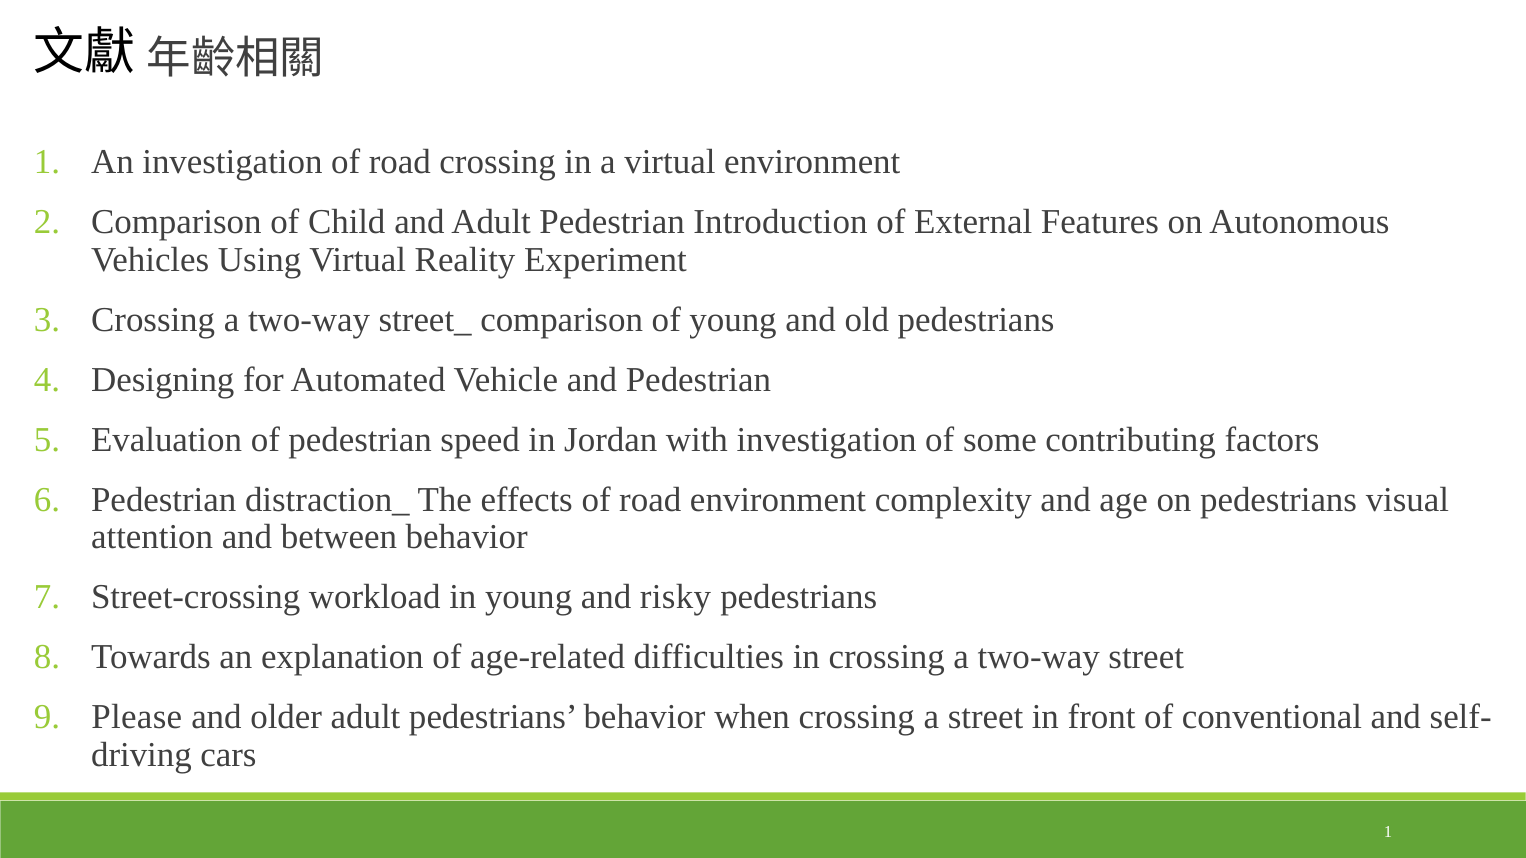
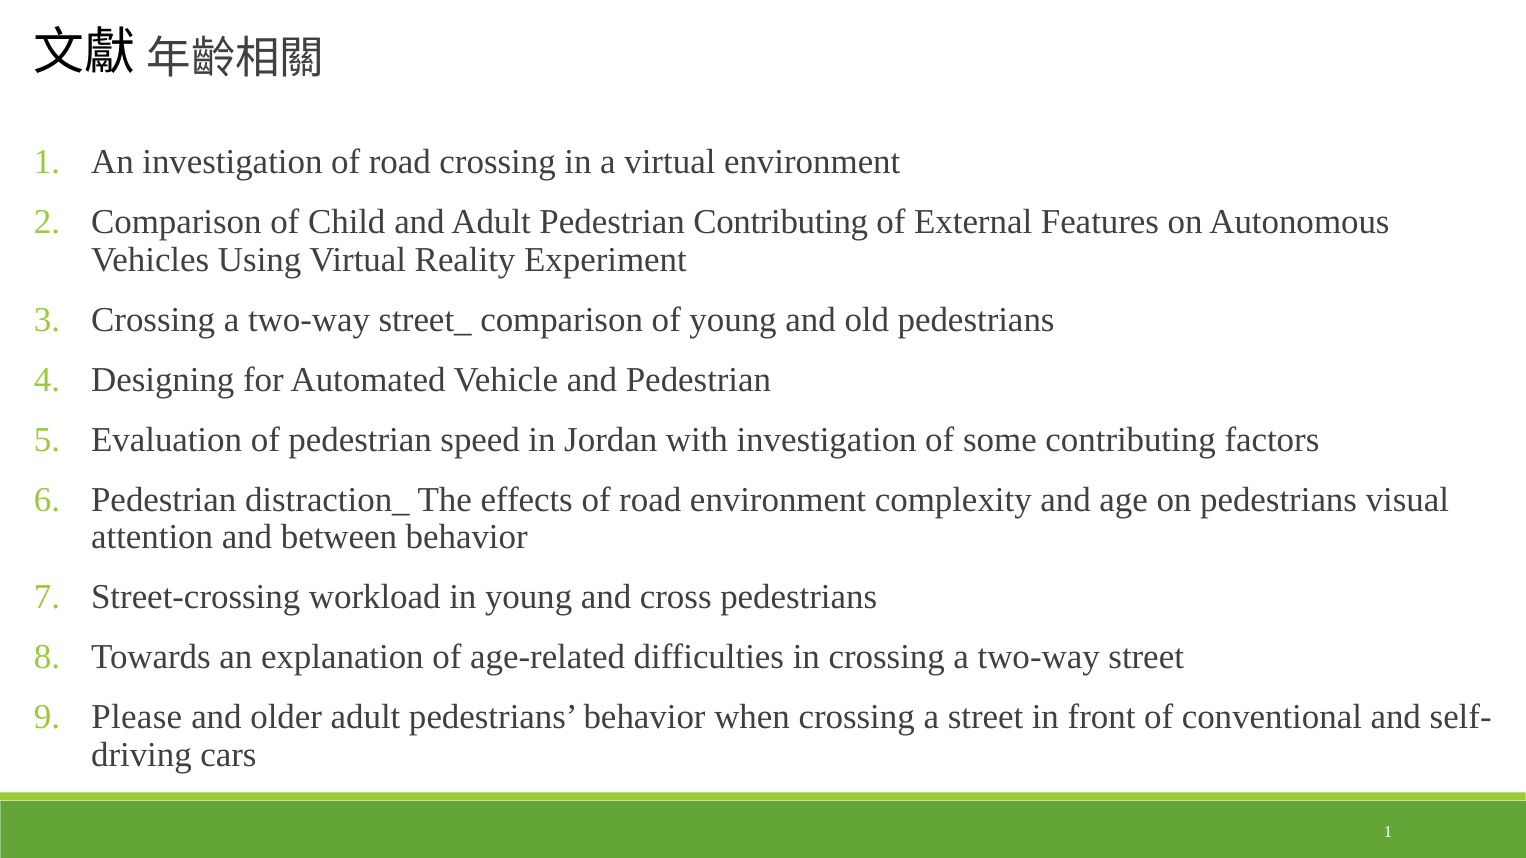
Pedestrian Introduction: Introduction -> Contributing (781, 222)
risky: risky -> cross (676, 597)
